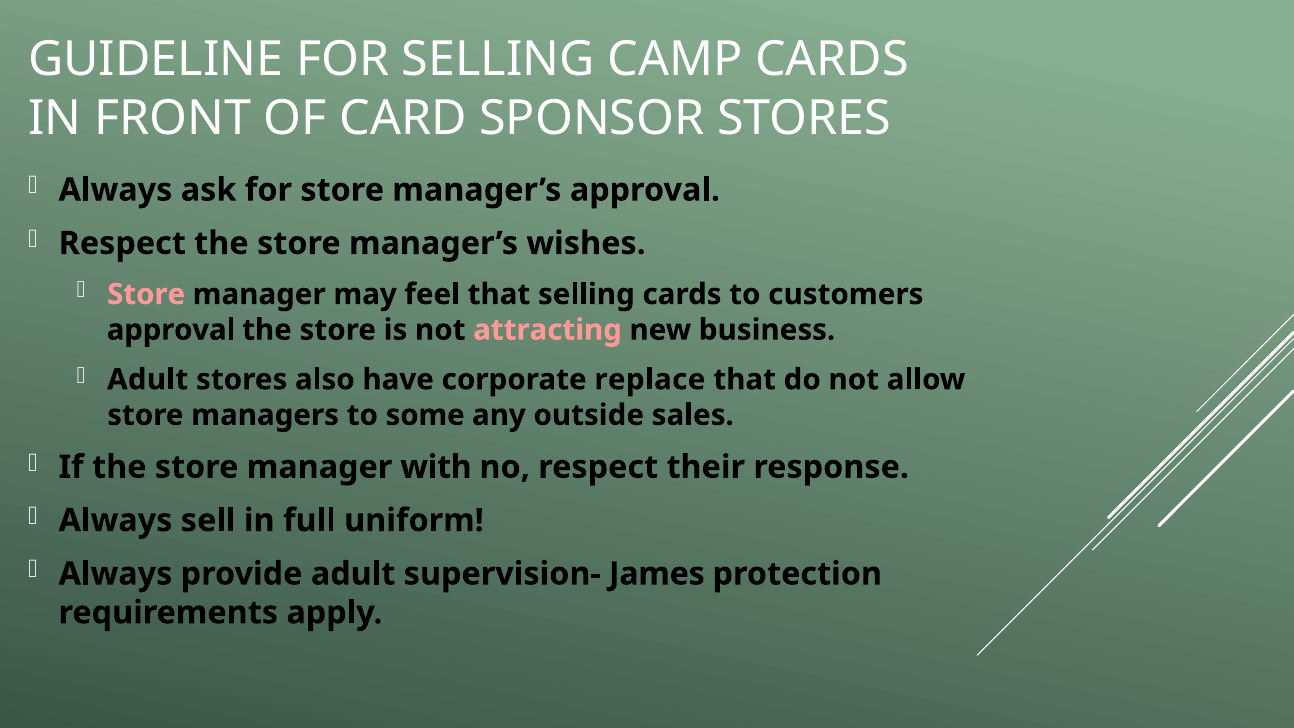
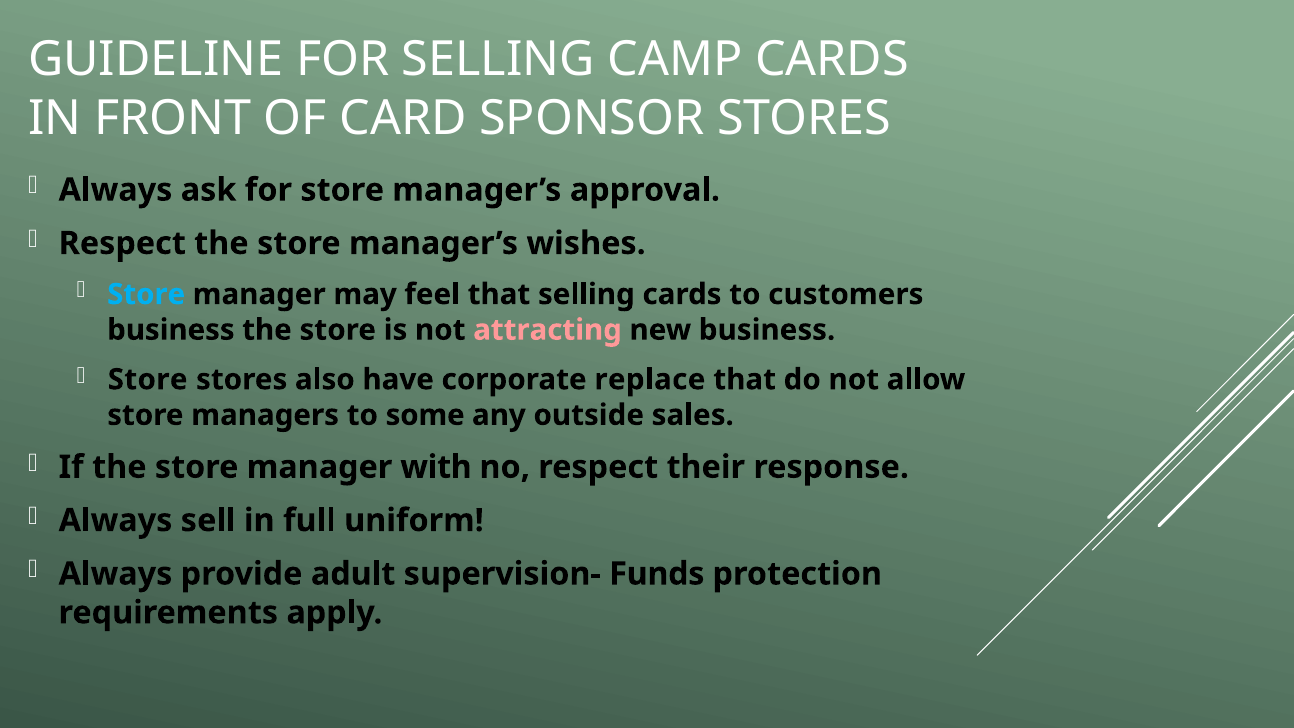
Store colour: pink -> light blue (146, 294)
approval: approval -> business (171, 330)
Adult: Adult -> Store (148, 379)
James: James -> Funds (657, 574)
